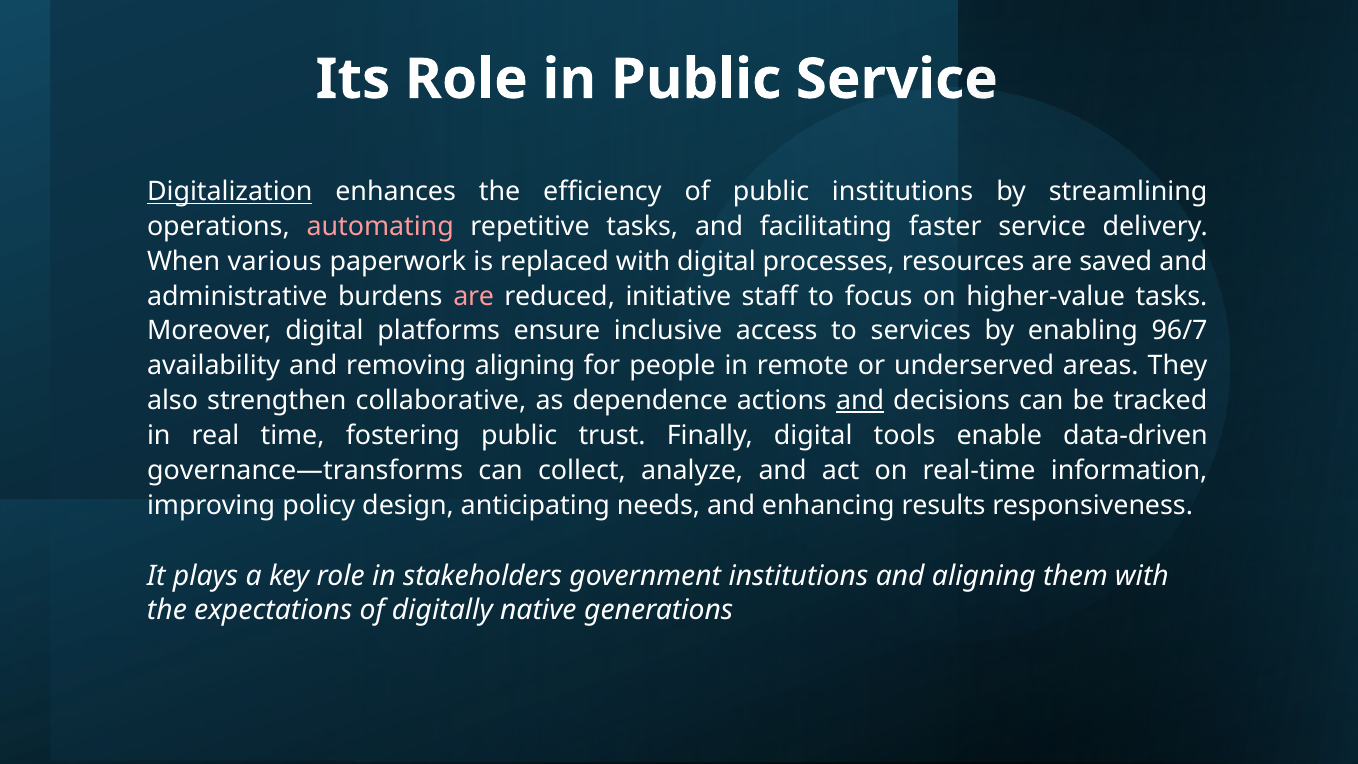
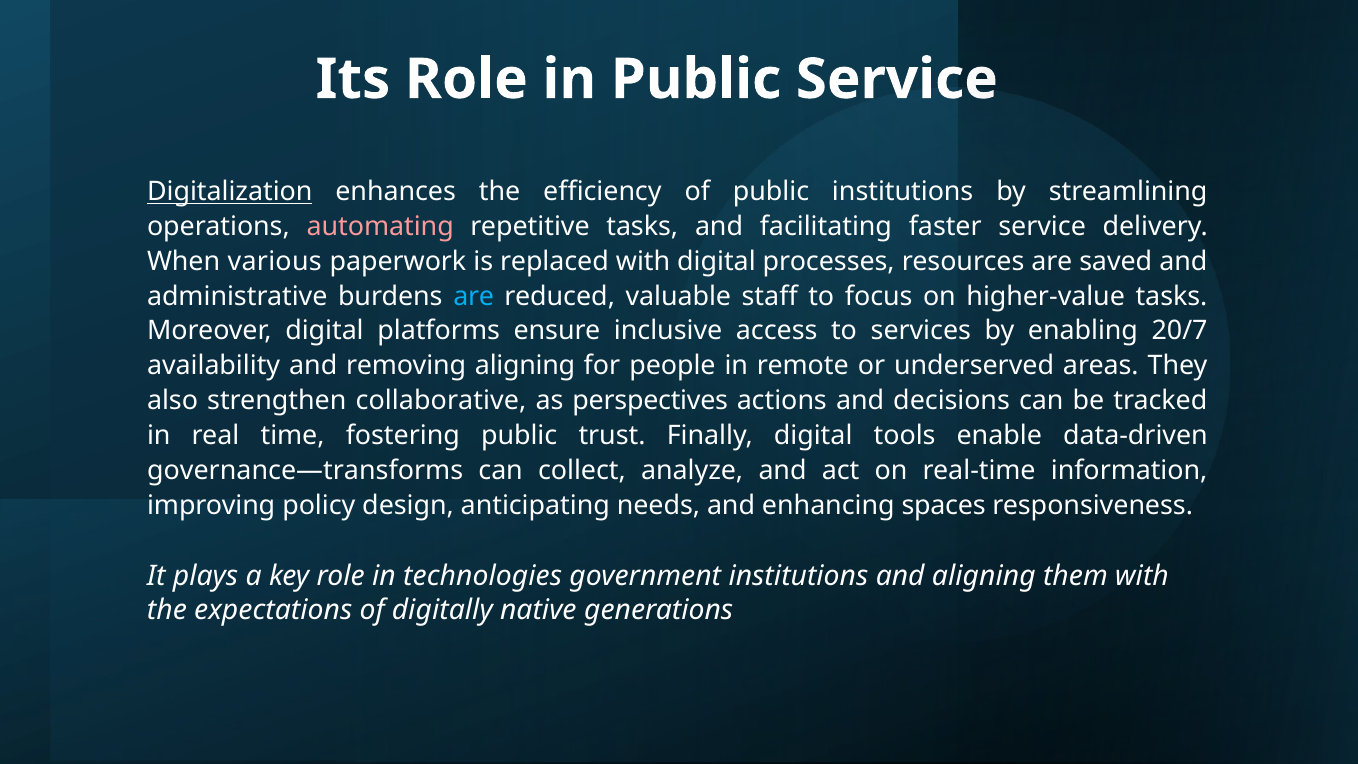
are colour: pink -> light blue (474, 296)
initiative: initiative -> valuable (678, 296)
96/7: 96/7 -> 20/7 (1180, 331)
dependence: dependence -> perspectives (650, 401)
and underline: present -> none (860, 401)
results: results -> spaces (944, 505)
stakeholders: stakeholders -> technologies (483, 577)
